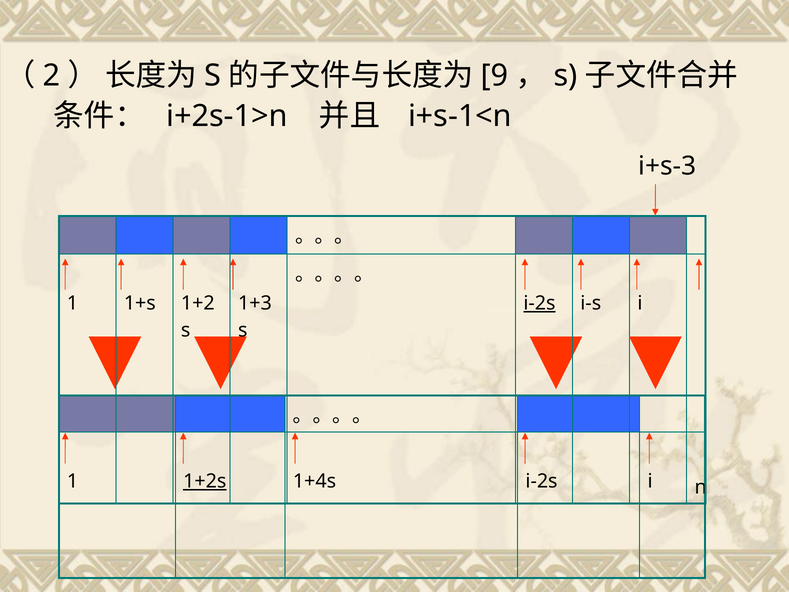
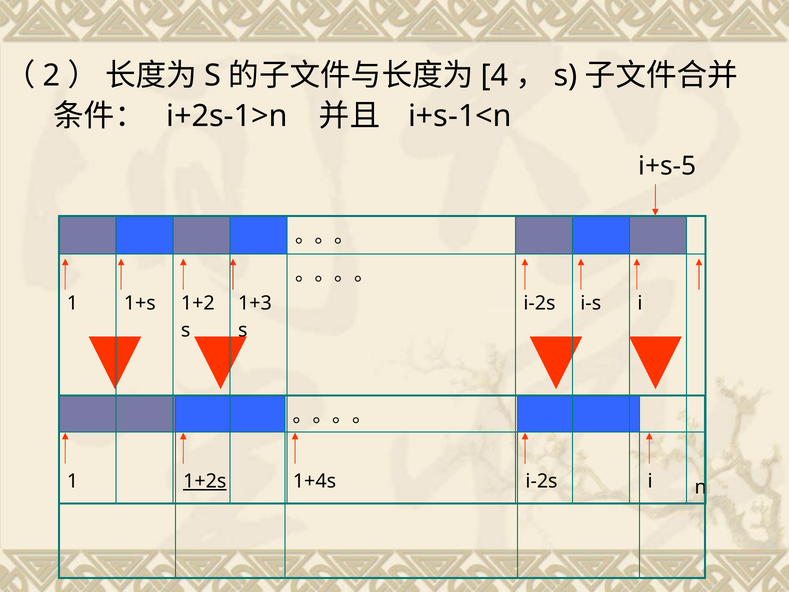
9: 9 -> 4 (495, 75)
i+s-3: i+s-3 -> i+s-5 (667, 166)
i-2s underline: present -> none (539, 303)
